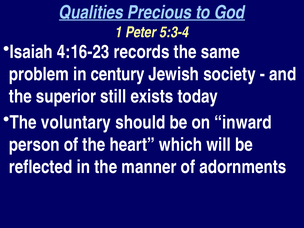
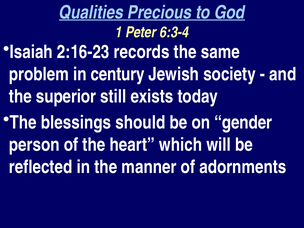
5:3-4: 5:3-4 -> 6:3-4 (174, 32)
4:16-23: 4:16-23 -> 2:16-23 (83, 52)
voluntary: voluntary -> blessings (76, 123)
inward: inward -> gender (243, 123)
